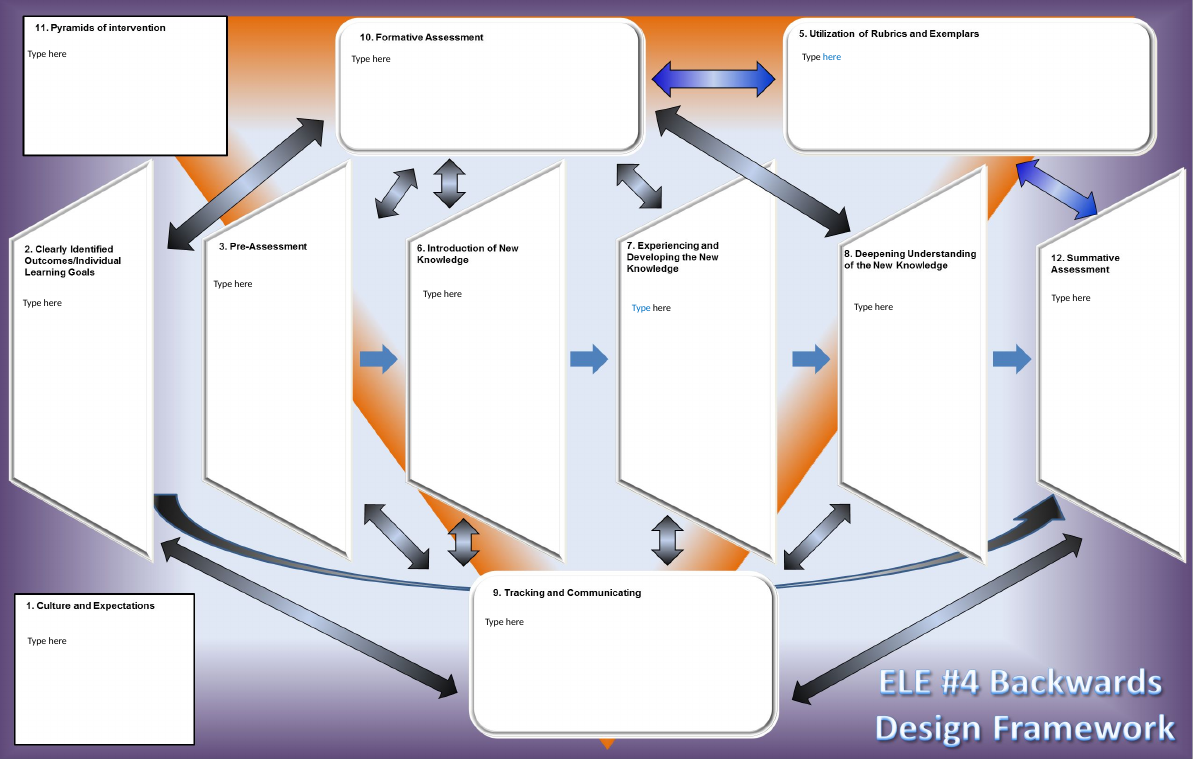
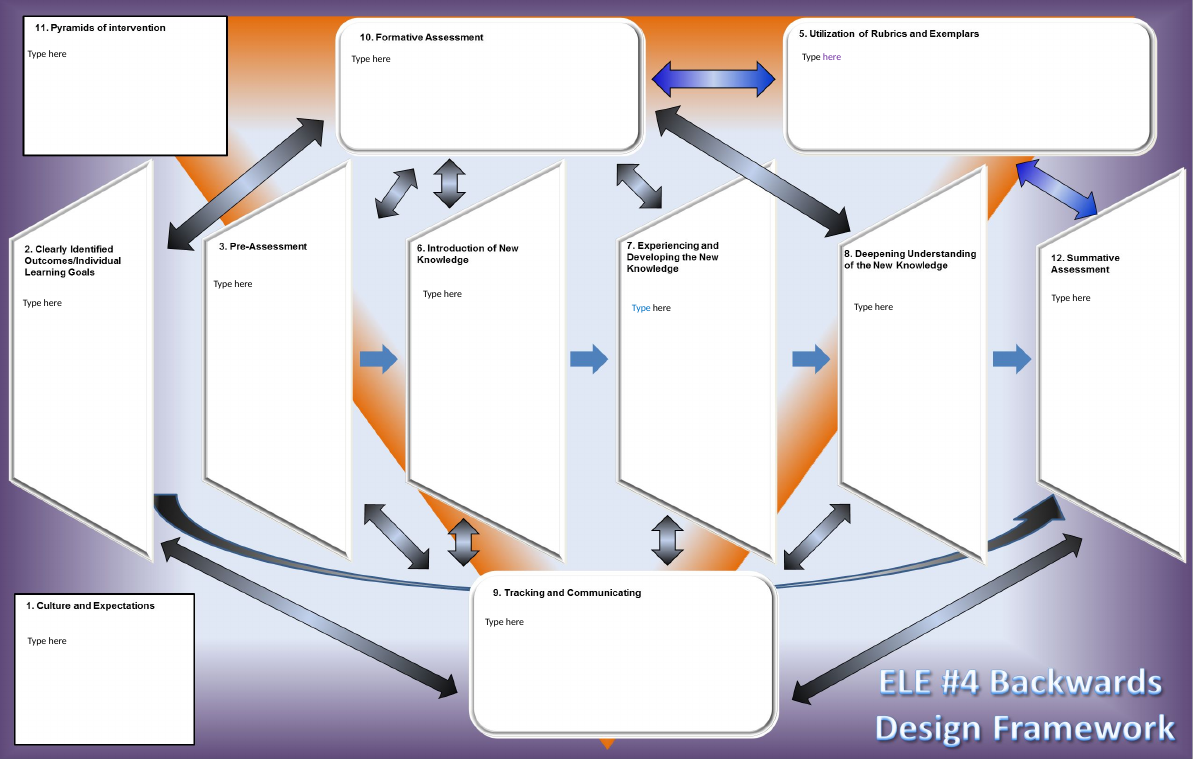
here colour: blue -> purple (832, 57)
